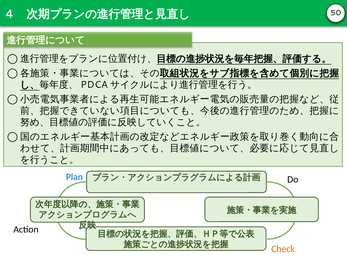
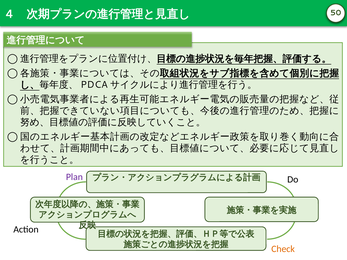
Plan colour: blue -> purple (74, 177)
